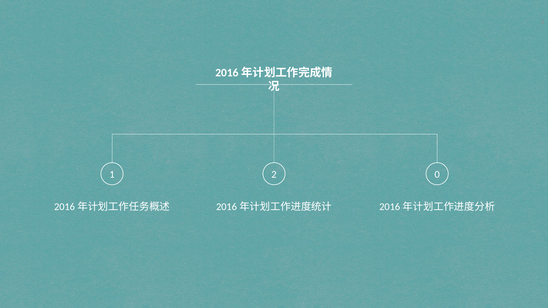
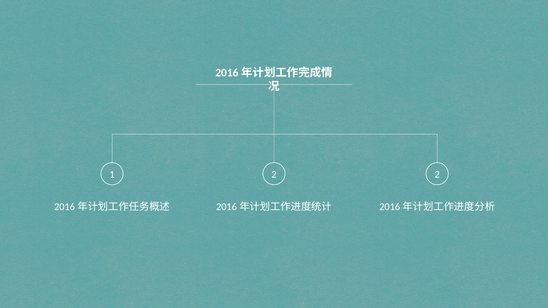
2 0: 0 -> 2 (437, 175)
